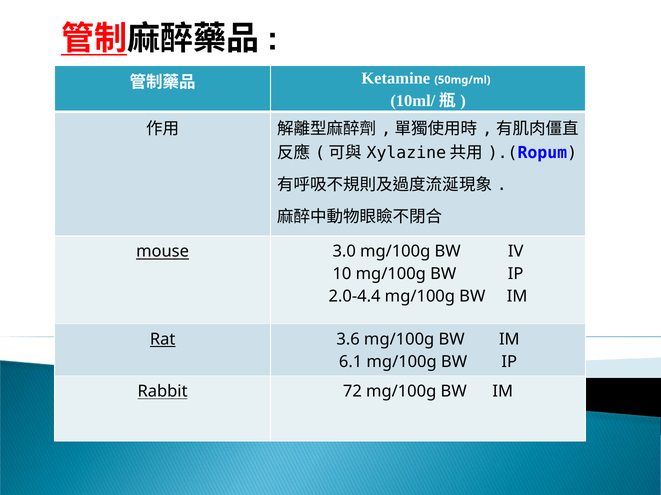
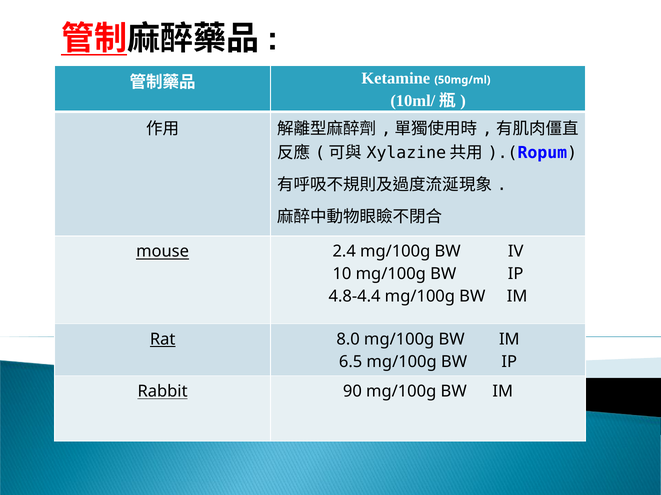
3.0: 3.0 -> 2.4 (344, 252)
2.0-4.4: 2.0-4.4 -> 4.8-4.4 (355, 297)
3.6: 3.6 -> 8.0 (348, 340)
6.1: 6.1 -> 6.5 (351, 362)
72: 72 -> 90 (352, 392)
